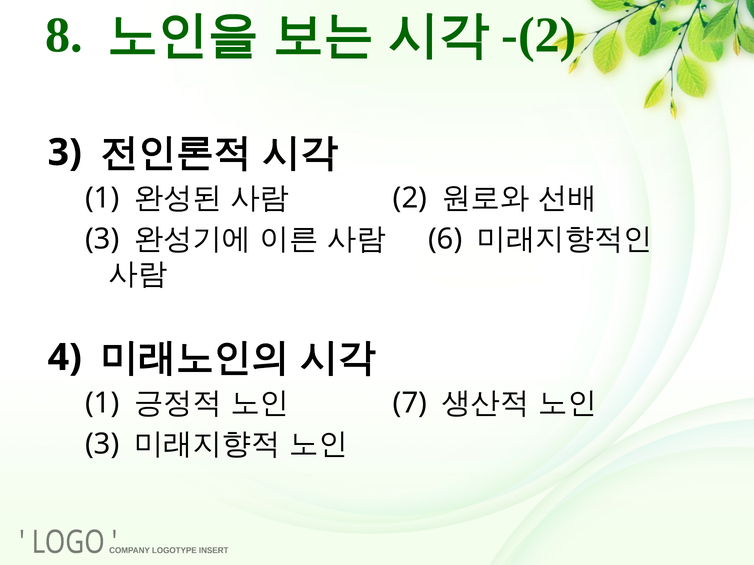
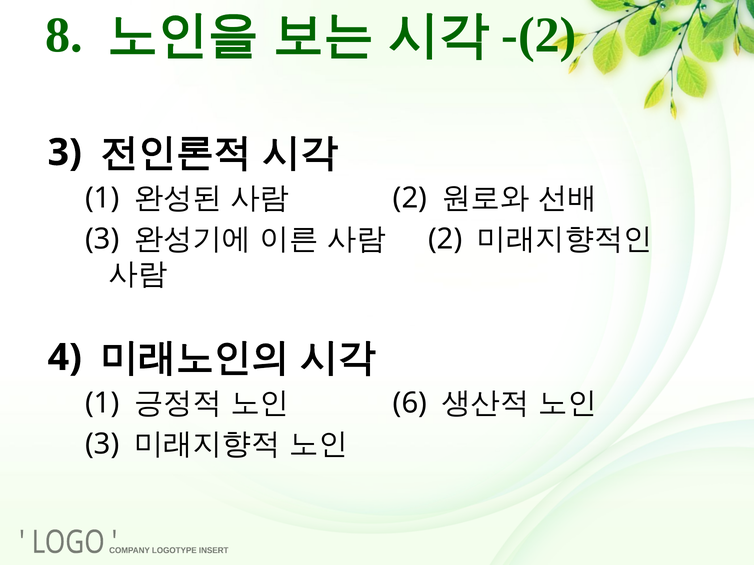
6: 6 -> 2 (445, 239)
7: 7 -> 6 (410, 403)
